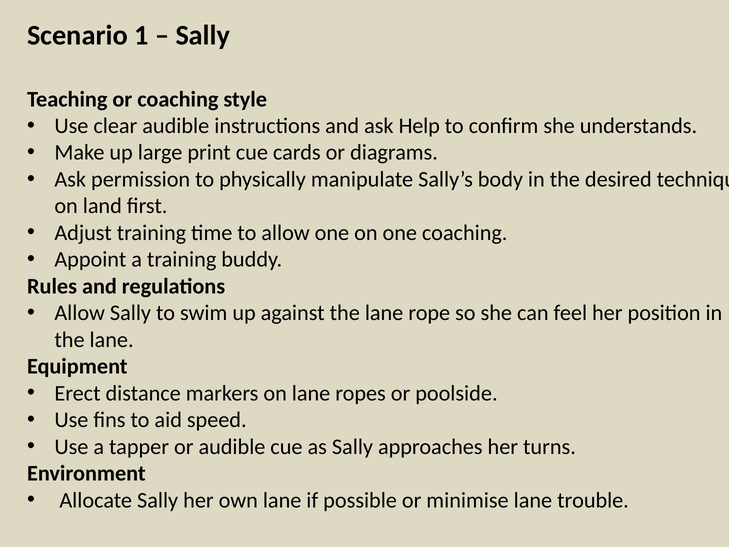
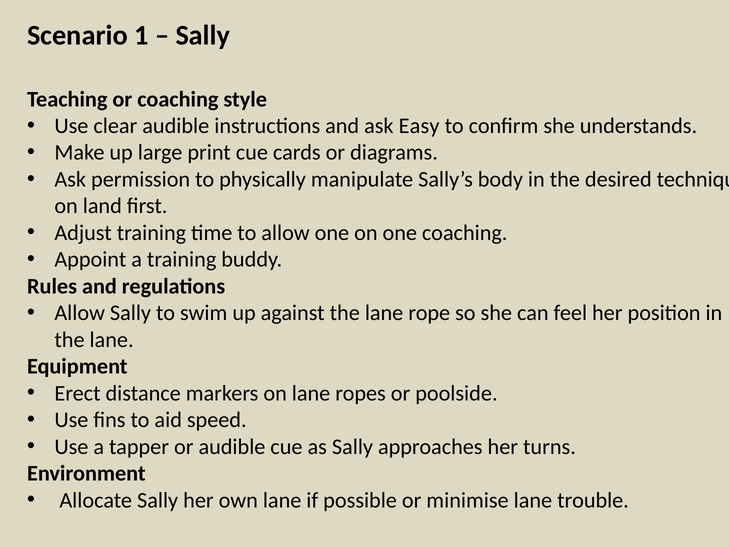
Help: Help -> Easy (419, 126)
